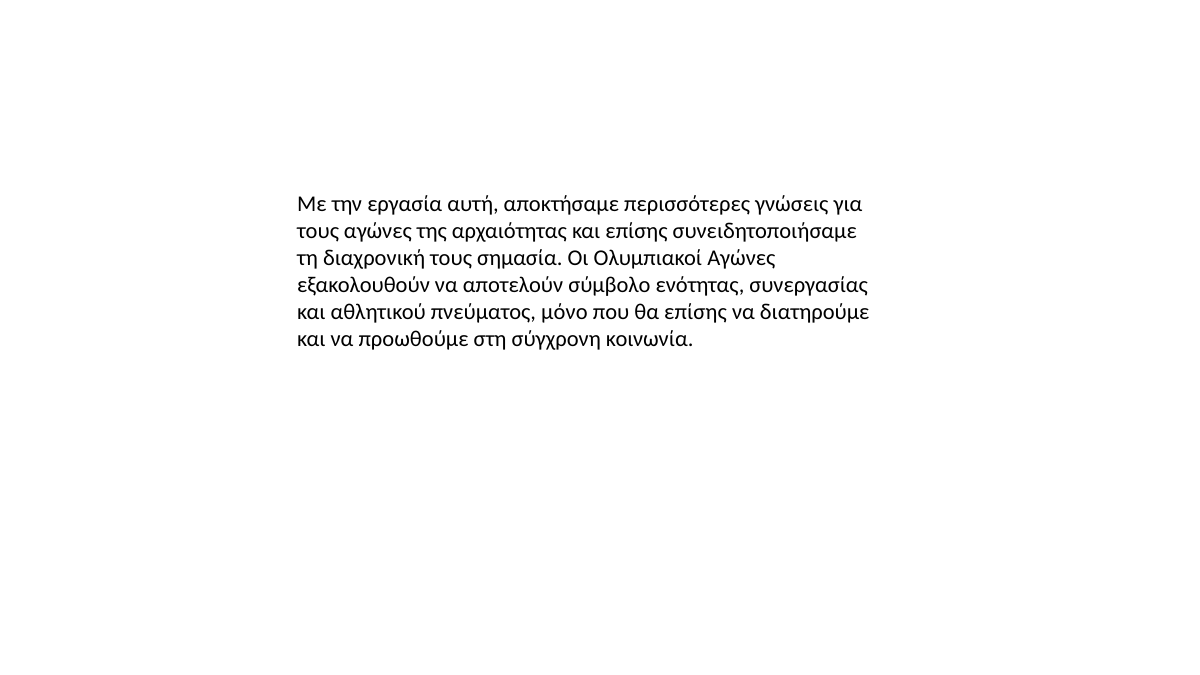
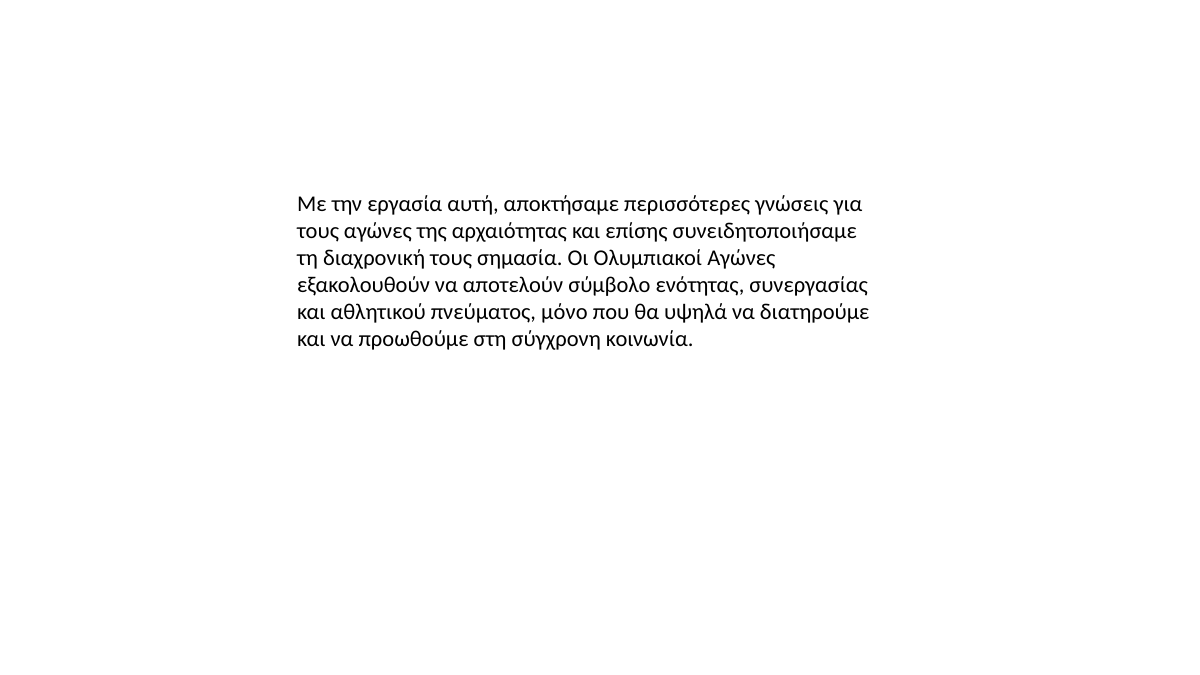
θα επίσης: επίσης -> υψηλά (696, 312)
